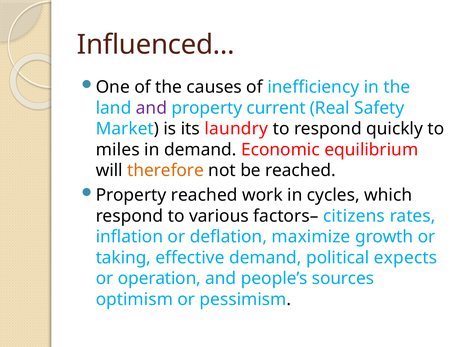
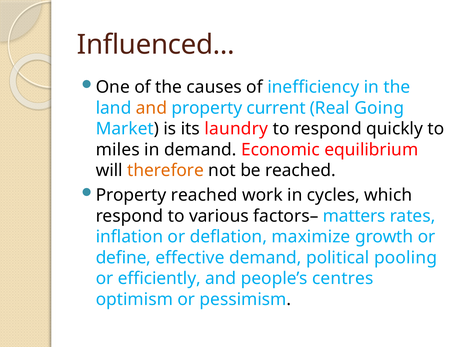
and colour: purple -> orange (151, 108)
Safety: Safety -> Going (379, 108)
citizens: citizens -> matters (354, 216)
taking: taking -> define (123, 258)
expects: expects -> pooling (406, 258)
operation: operation -> efficiently (159, 279)
sources: sources -> centres (343, 279)
